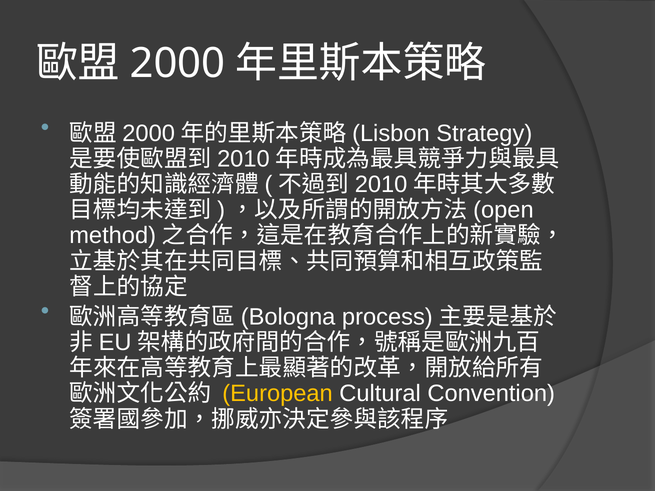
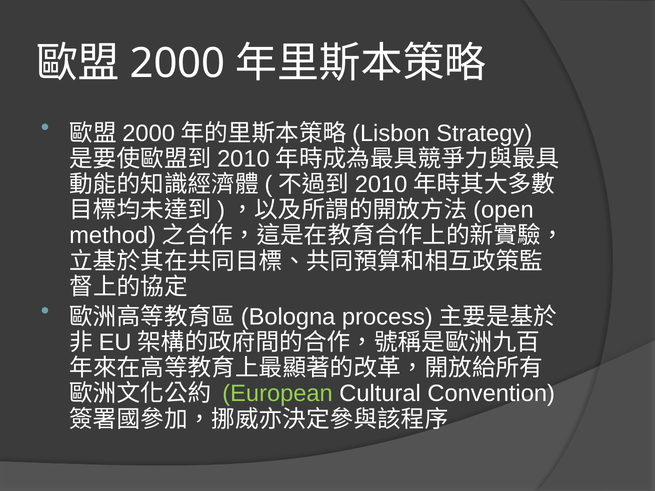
European colour: yellow -> light green (278, 394)
